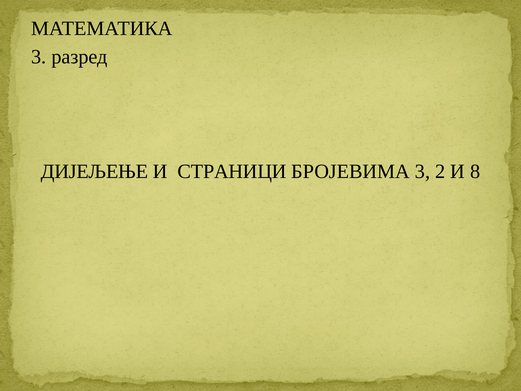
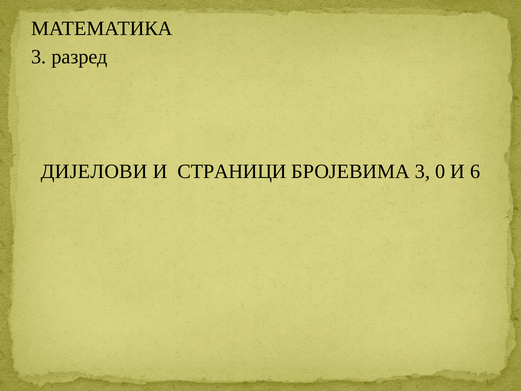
ДИЈЕЉЕЊЕ: ДИЈЕЉЕЊЕ -> ДИЈЕЛОВИ (94, 171)
2: 2 -> 0 (440, 171)
8: 8 -> 6 (475, 171)
